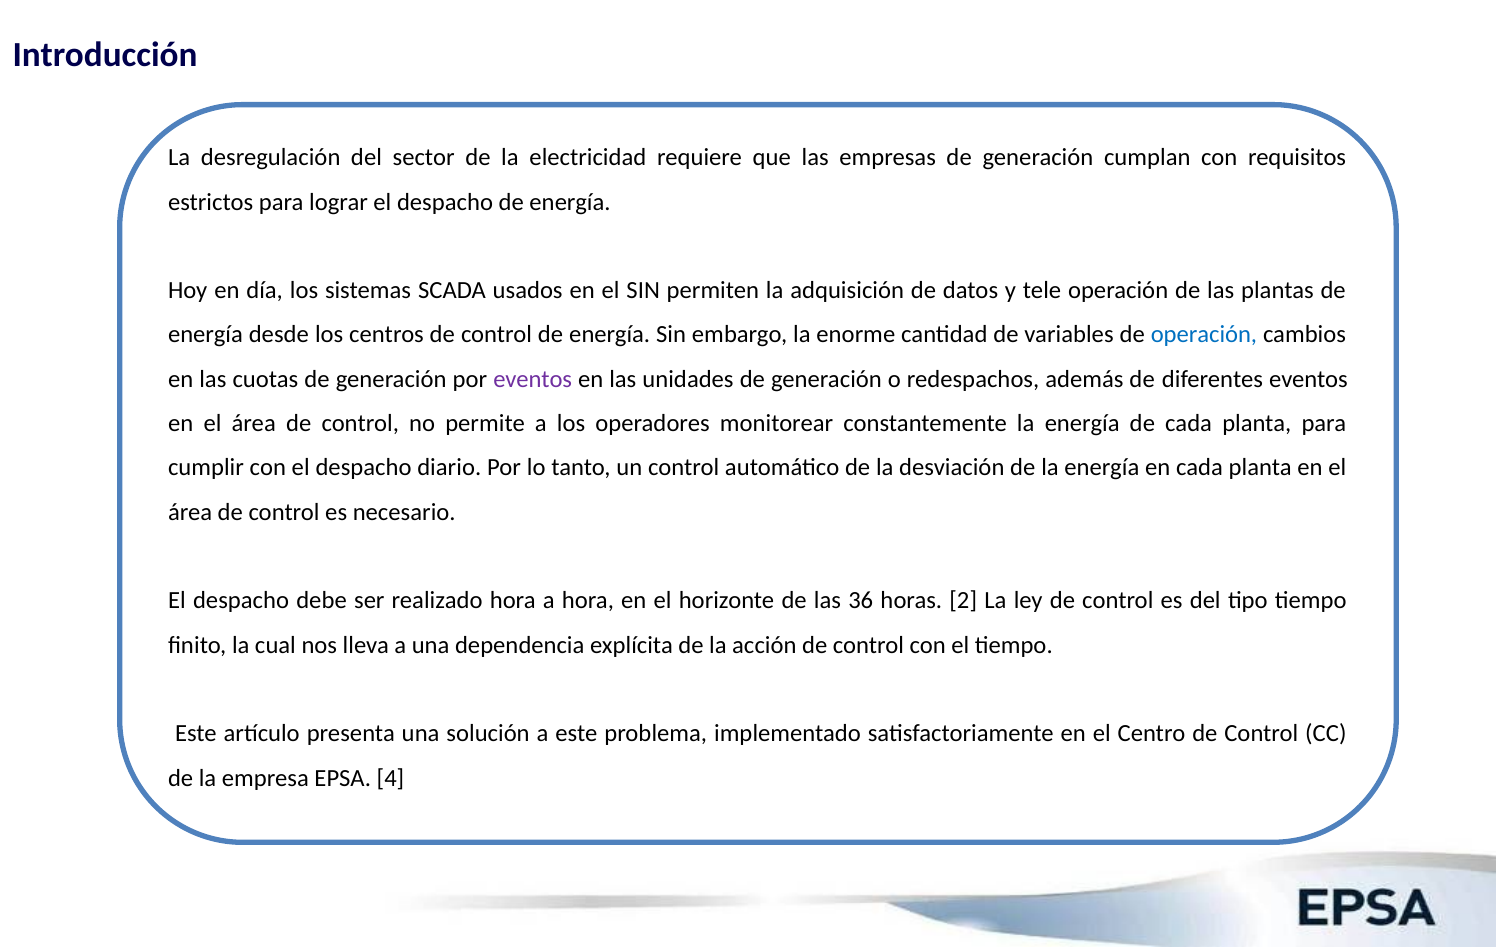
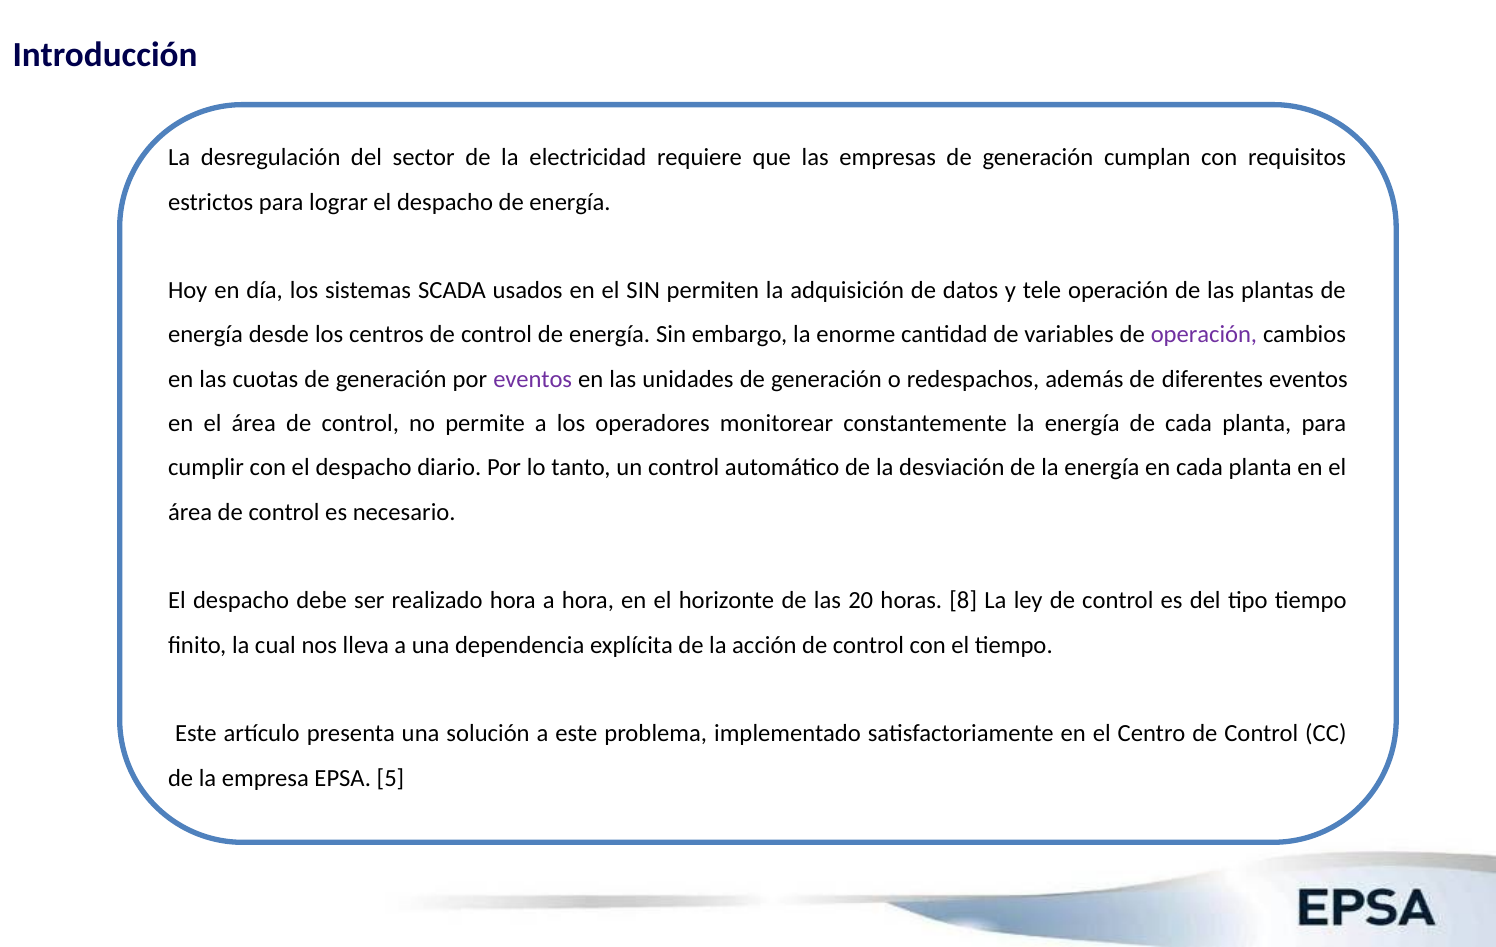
operación colour: blue -> purple (1204, 335)
36: 36 -> 20 (861, 601)
2: 2 -> 8 (963, 601)
4: 4 -> 5 (391, 778)
